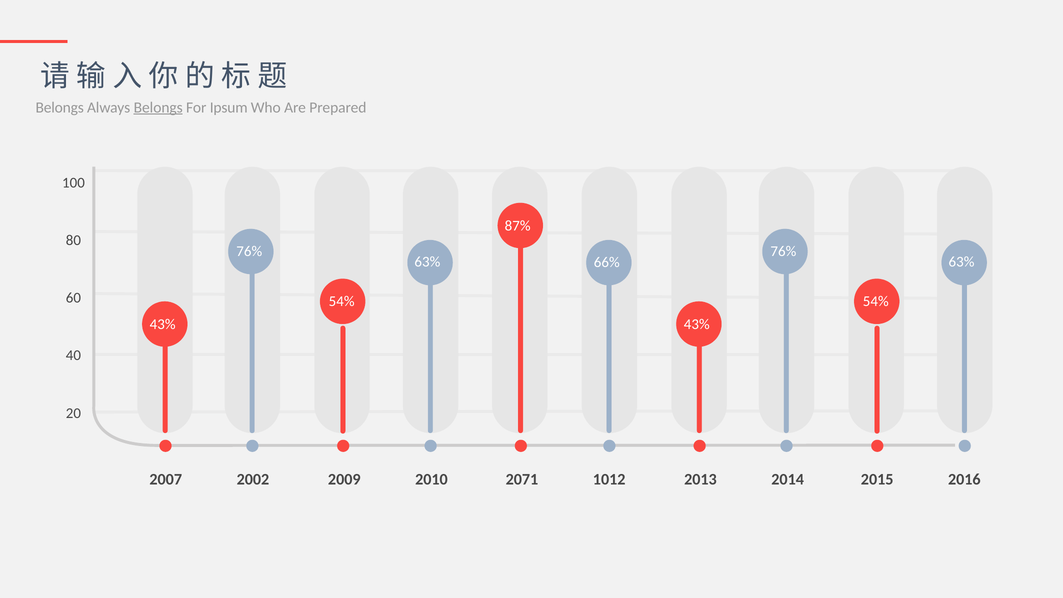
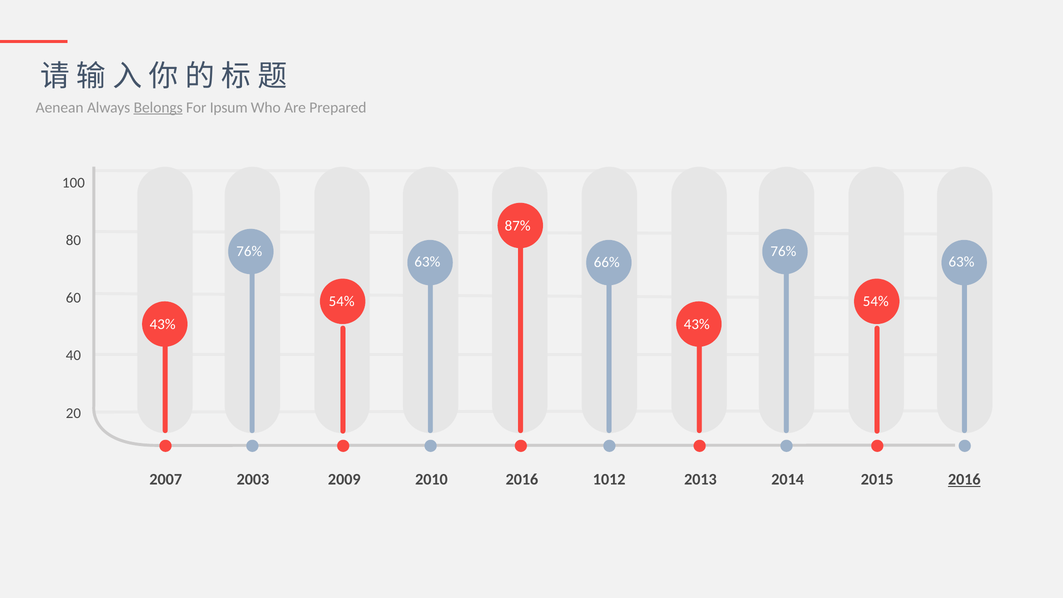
Belongs: Belongs -> Aenean (60, 107)
2002: 2002 -> 2003 (253, 479)
2071: 2071 -> 2016 (522, 479)
2016 underline: none -> present (964, 479)
